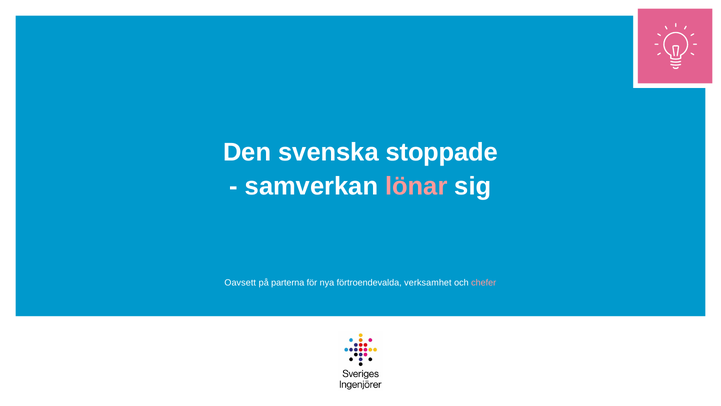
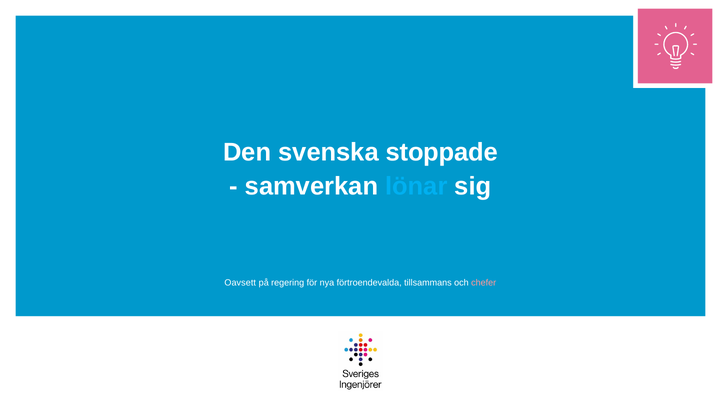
lönar colour: pink -> light blue (416, 186)
parterna: parterna -> regering (288, 282)
verksamhet: verksamhet -> tillsammans (428, 282)
